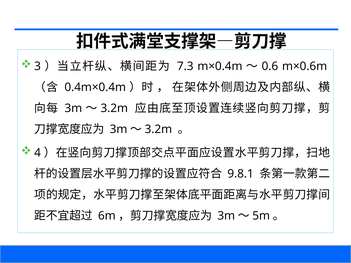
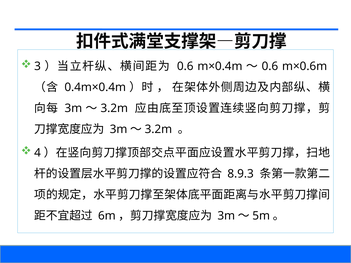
7.3: 7.3 -> 0.6 (185, 66)
9.8.1: 9.8.1 -> 8.9.3 (241, 174)
